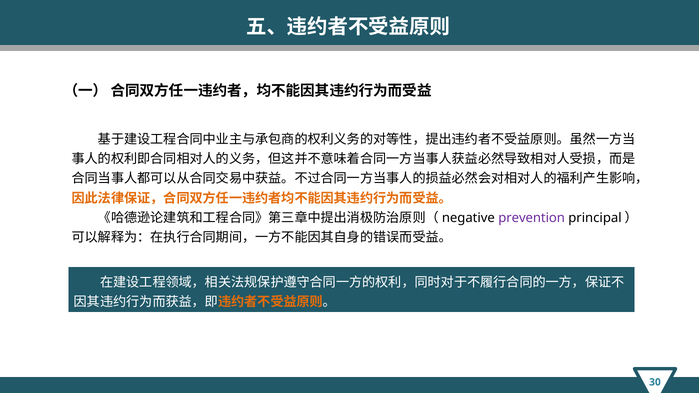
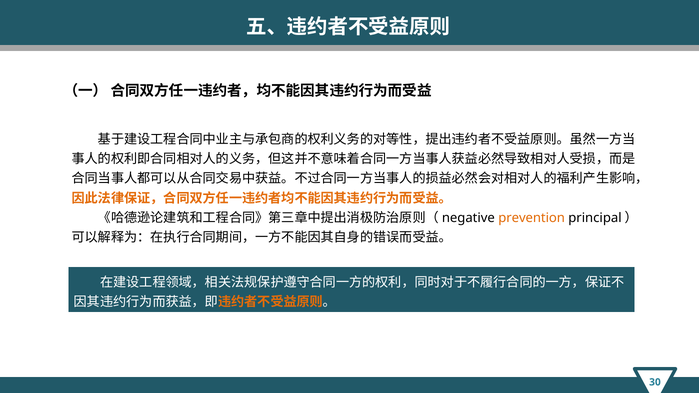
prevention colour: purple -> orange (532, 218)
